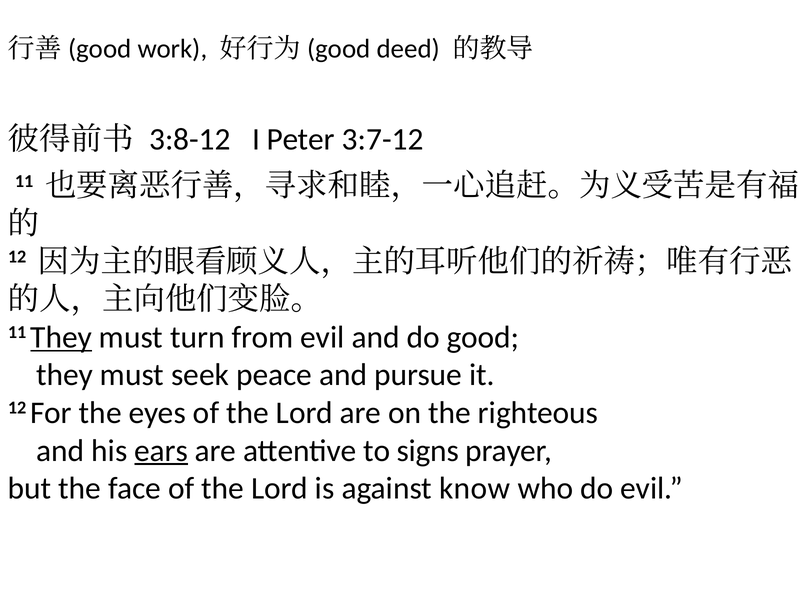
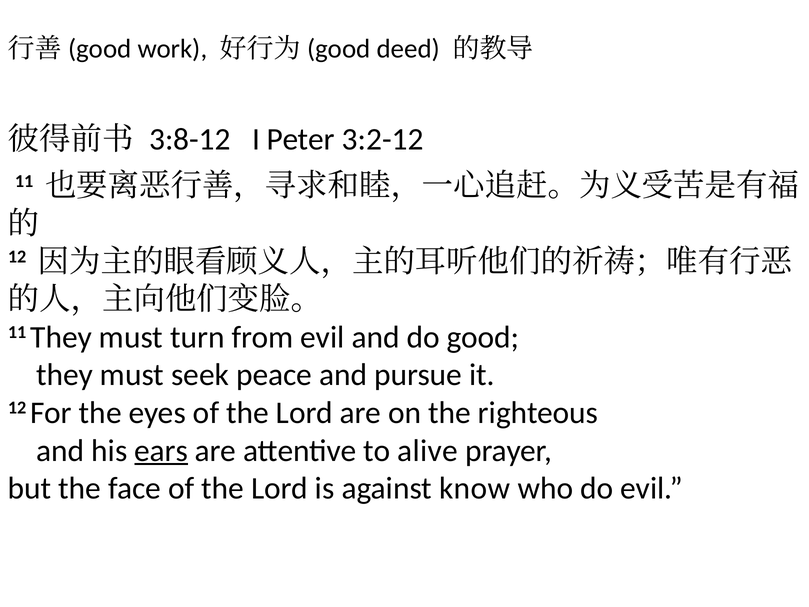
3:7-12: 3:7-12 -> 3:2-12 (383, 139)
They underline: present -> none (61, 337)
signs: signs -> alive (428, 450)
